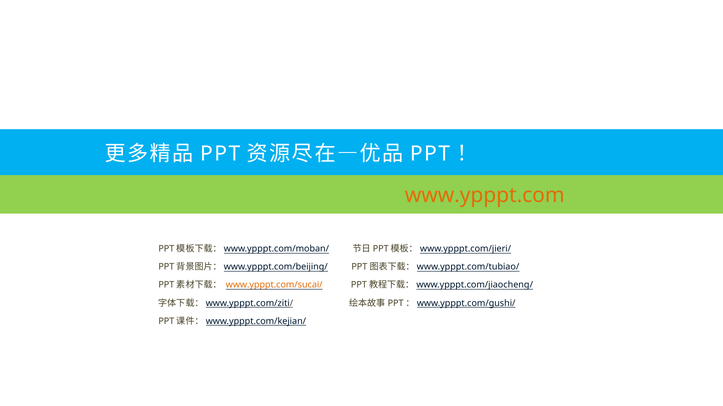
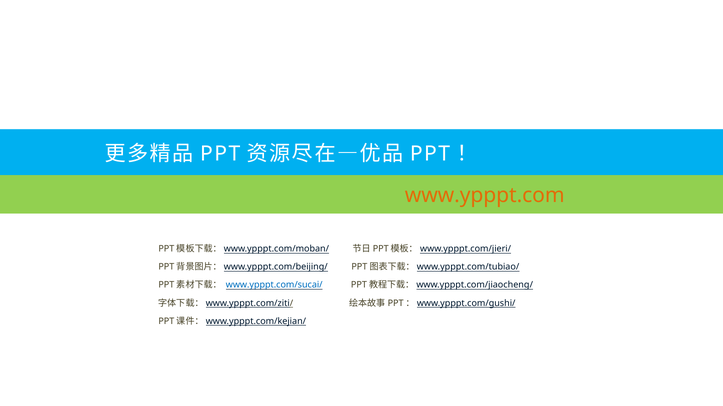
www.ypppt.com/sucai/ colour: orange -> blue (274, 285)
